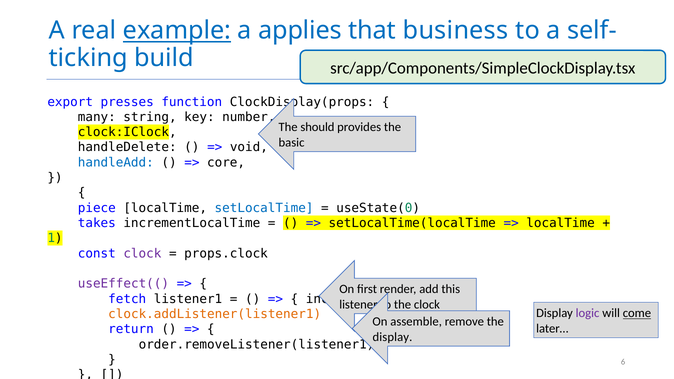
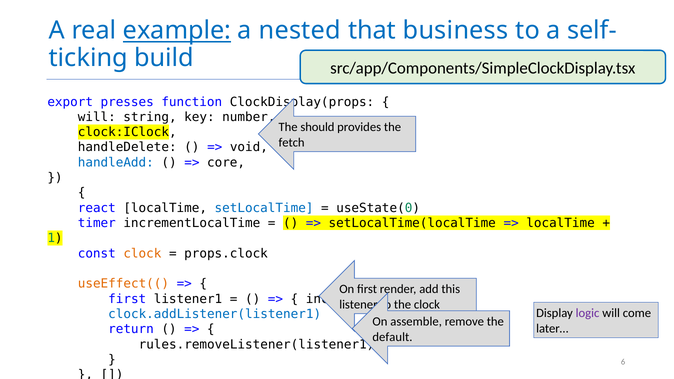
applies: applies -> nested (300, 31)
many: many -> will (97, 117)
basic: basic -> fetch (292, 142)
piece: piece -> react (97, 208)
takes: takes -> timer (97, 223)
clock colour: purple -> orange (142, 254)
useEffect(( colour: purple -> orange (123, 284)
fetch: fetch -> first (127, 299)
come underline: present -> none (637, 313)
clock.addListener(listener1 colour: orange -> blue (215, 314)
display: display -> default (392, 337)
order.removeListener(listener1: order.removeListener(listener1 -> rules.removeListener(listener1 (257, 345)
